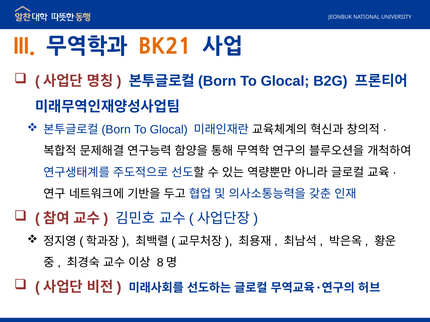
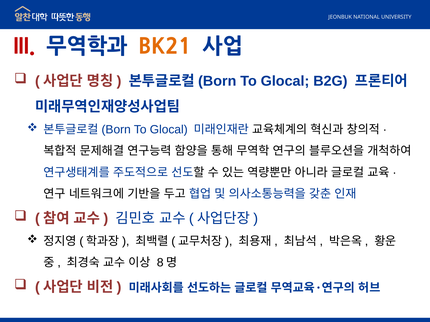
III colour: orange -> red (24, 47)
